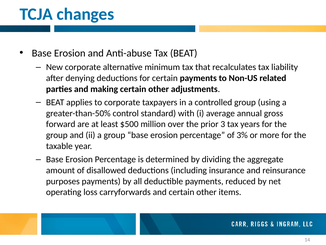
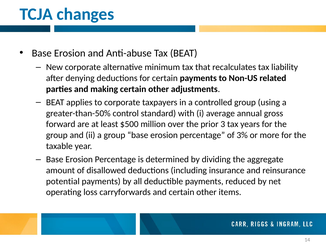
purposes: purposes -> potential (63, 181)
